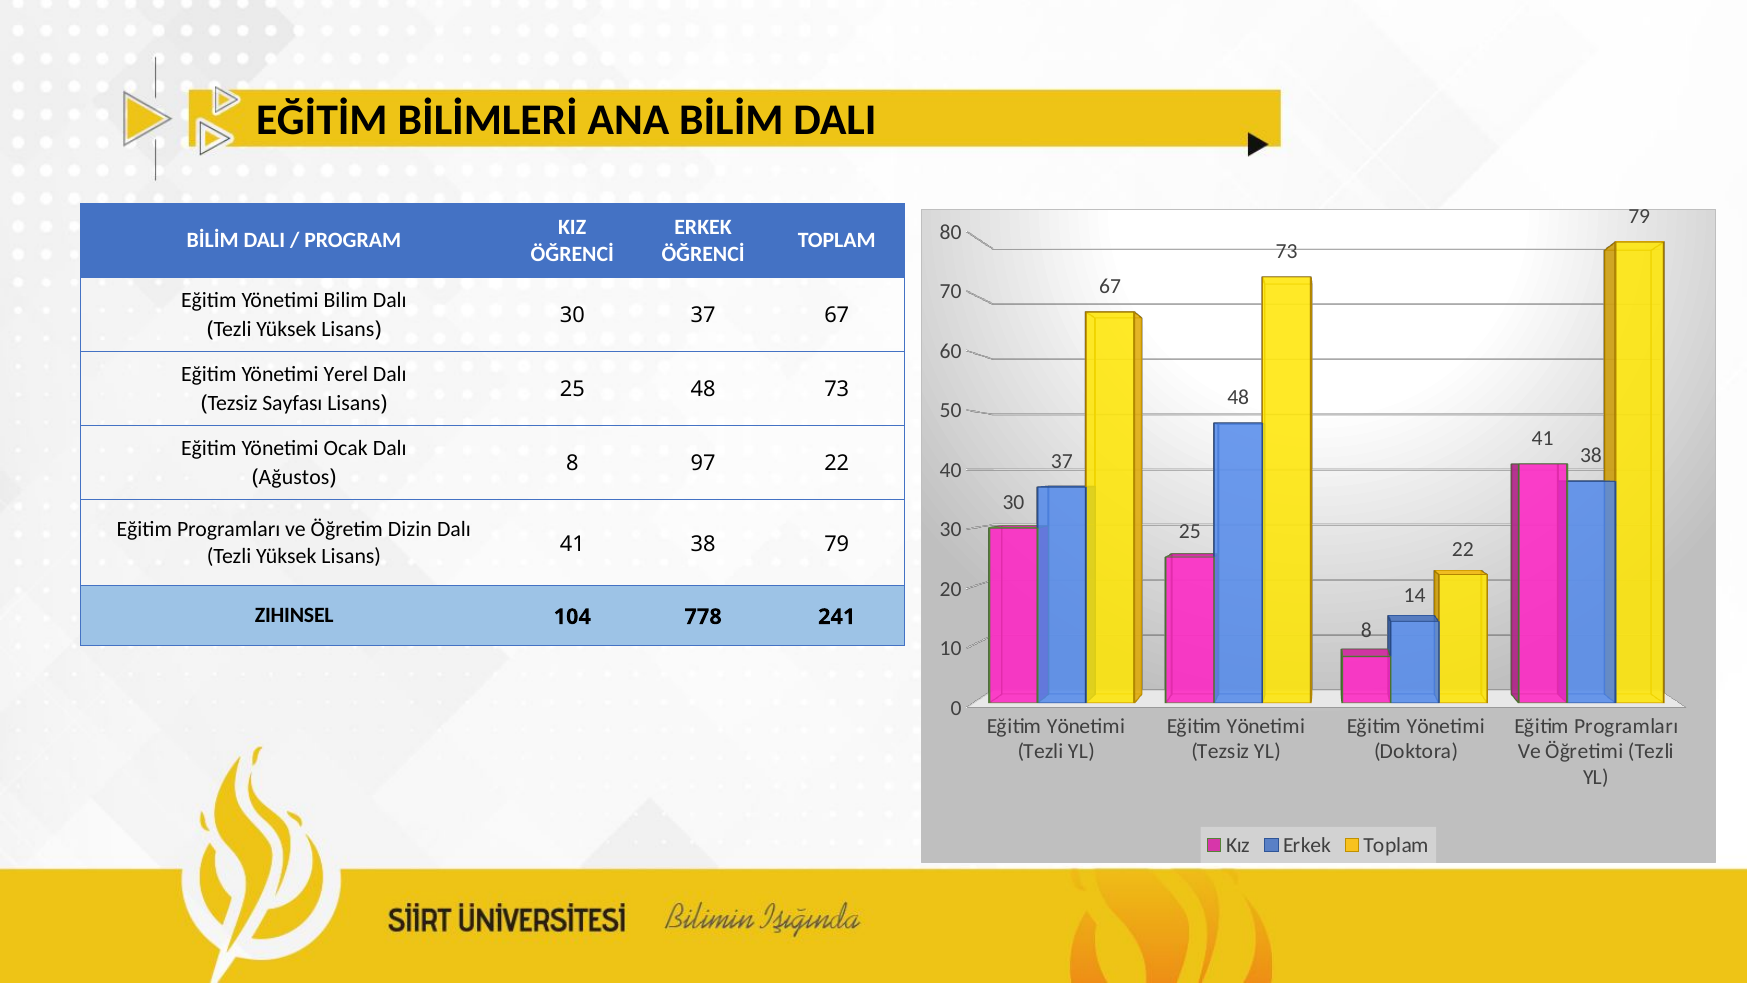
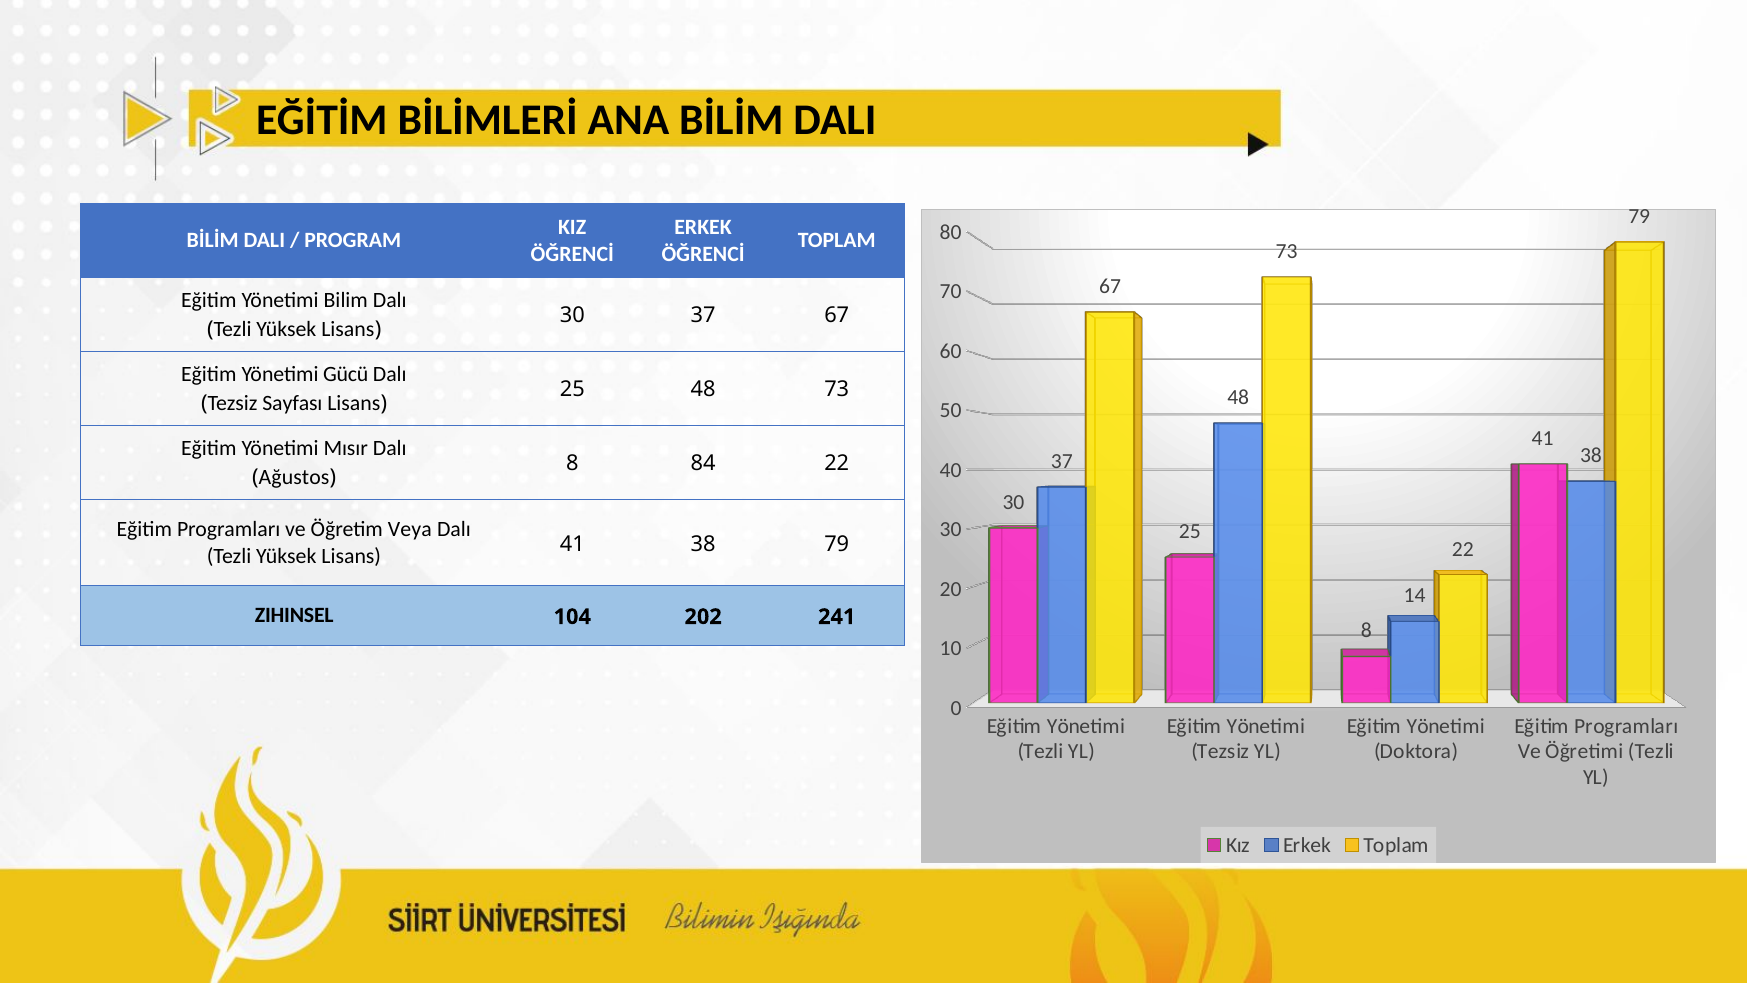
Yerel: Yerel -> Gücü (346, 374)
Ocak: Ocak -> Mısır (346, 448)
97: 97 -> 84 (703, 464)
Dizin: Dizin -> Veya (410, 529)
778: 778 -> 202 (703, 617)
